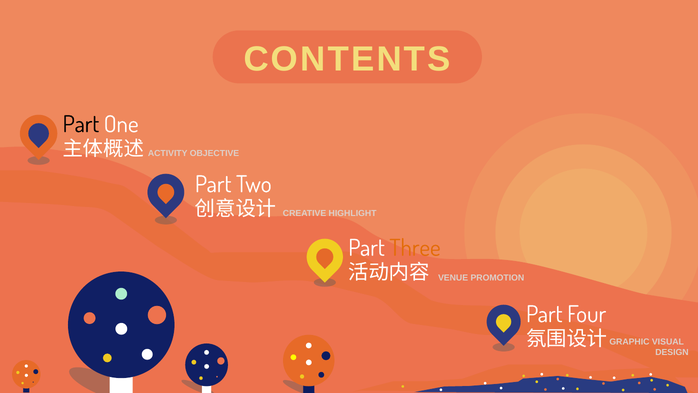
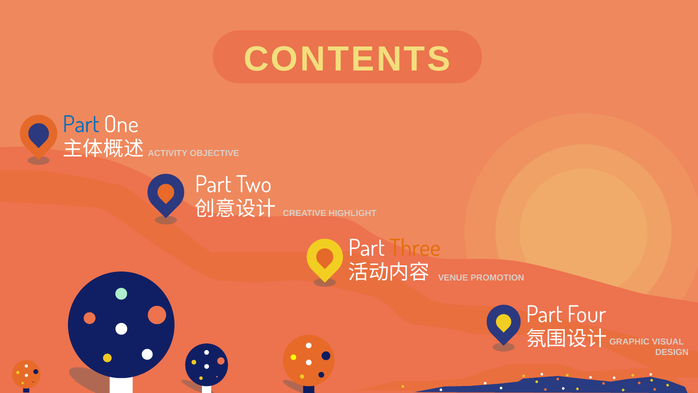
Part colour: black -> blue (81, 124)
